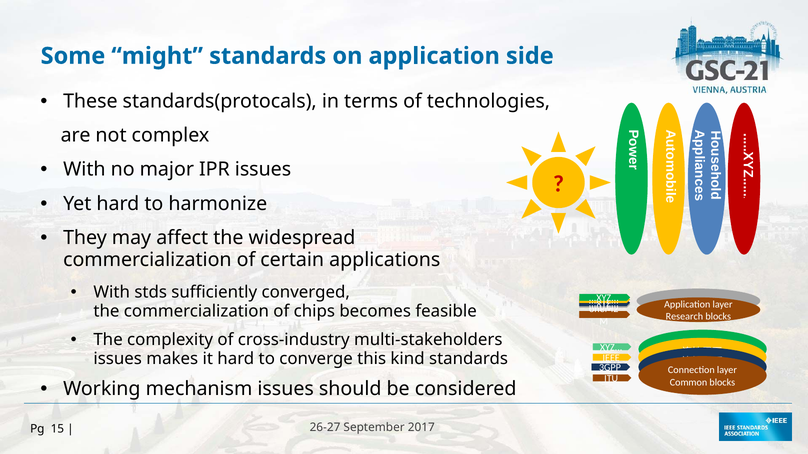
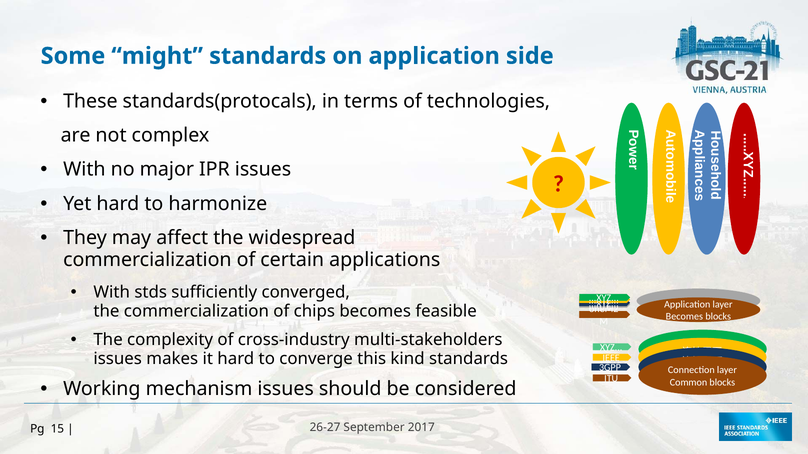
Research: Research -> Becomes (684, 317)
